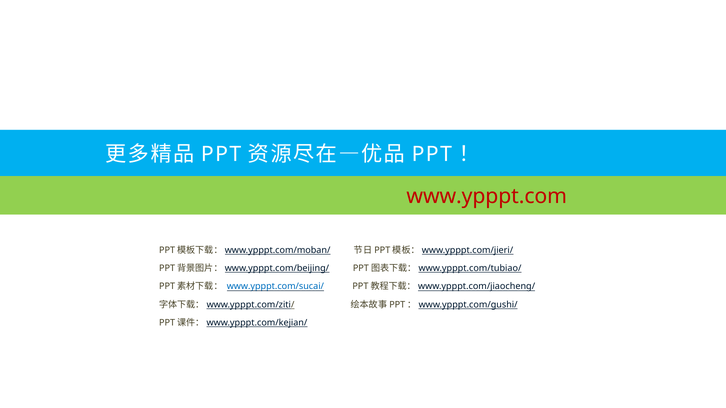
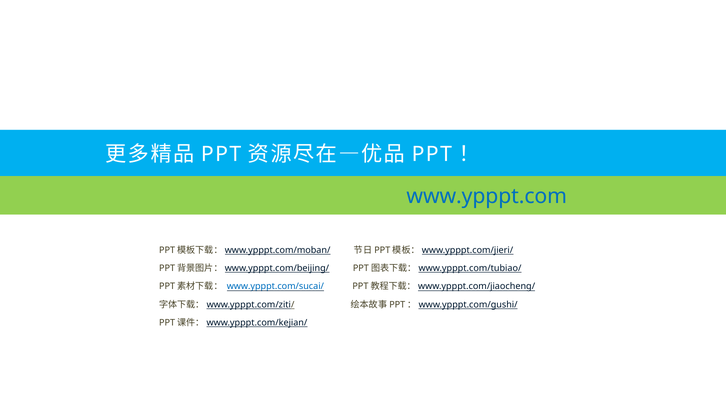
www.ypppt.com colour: red -> blue (487, 197)
